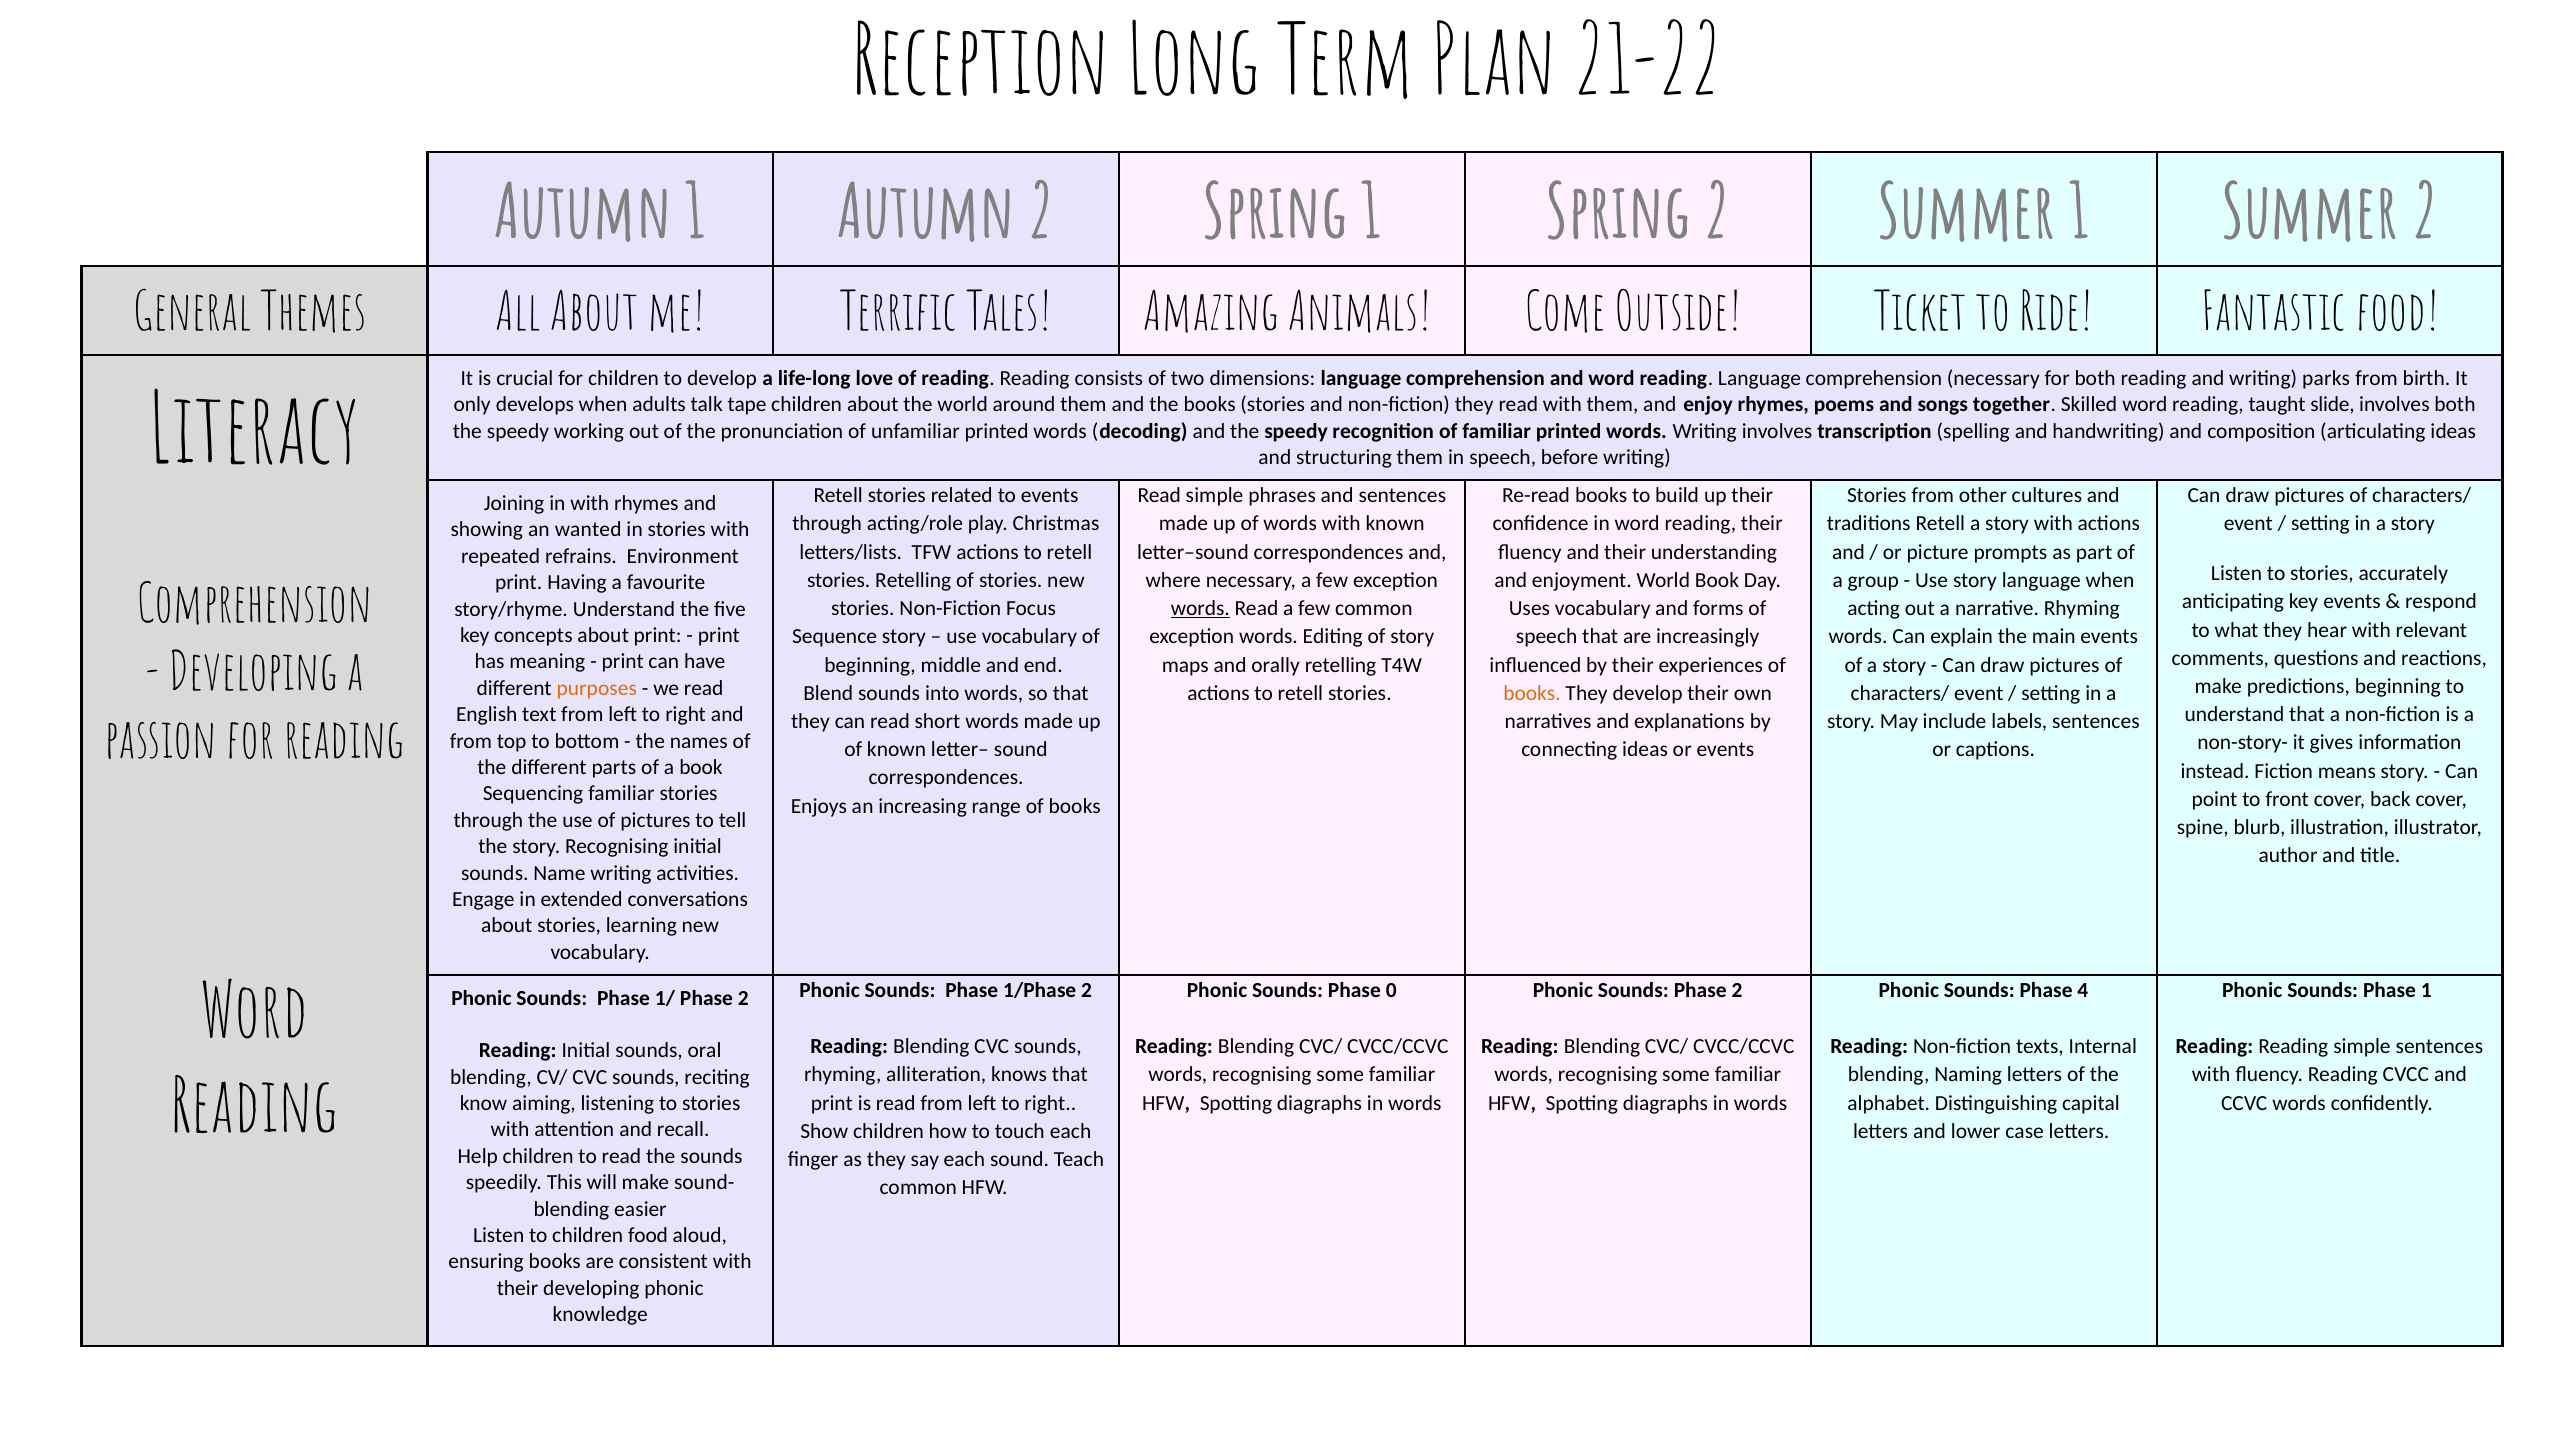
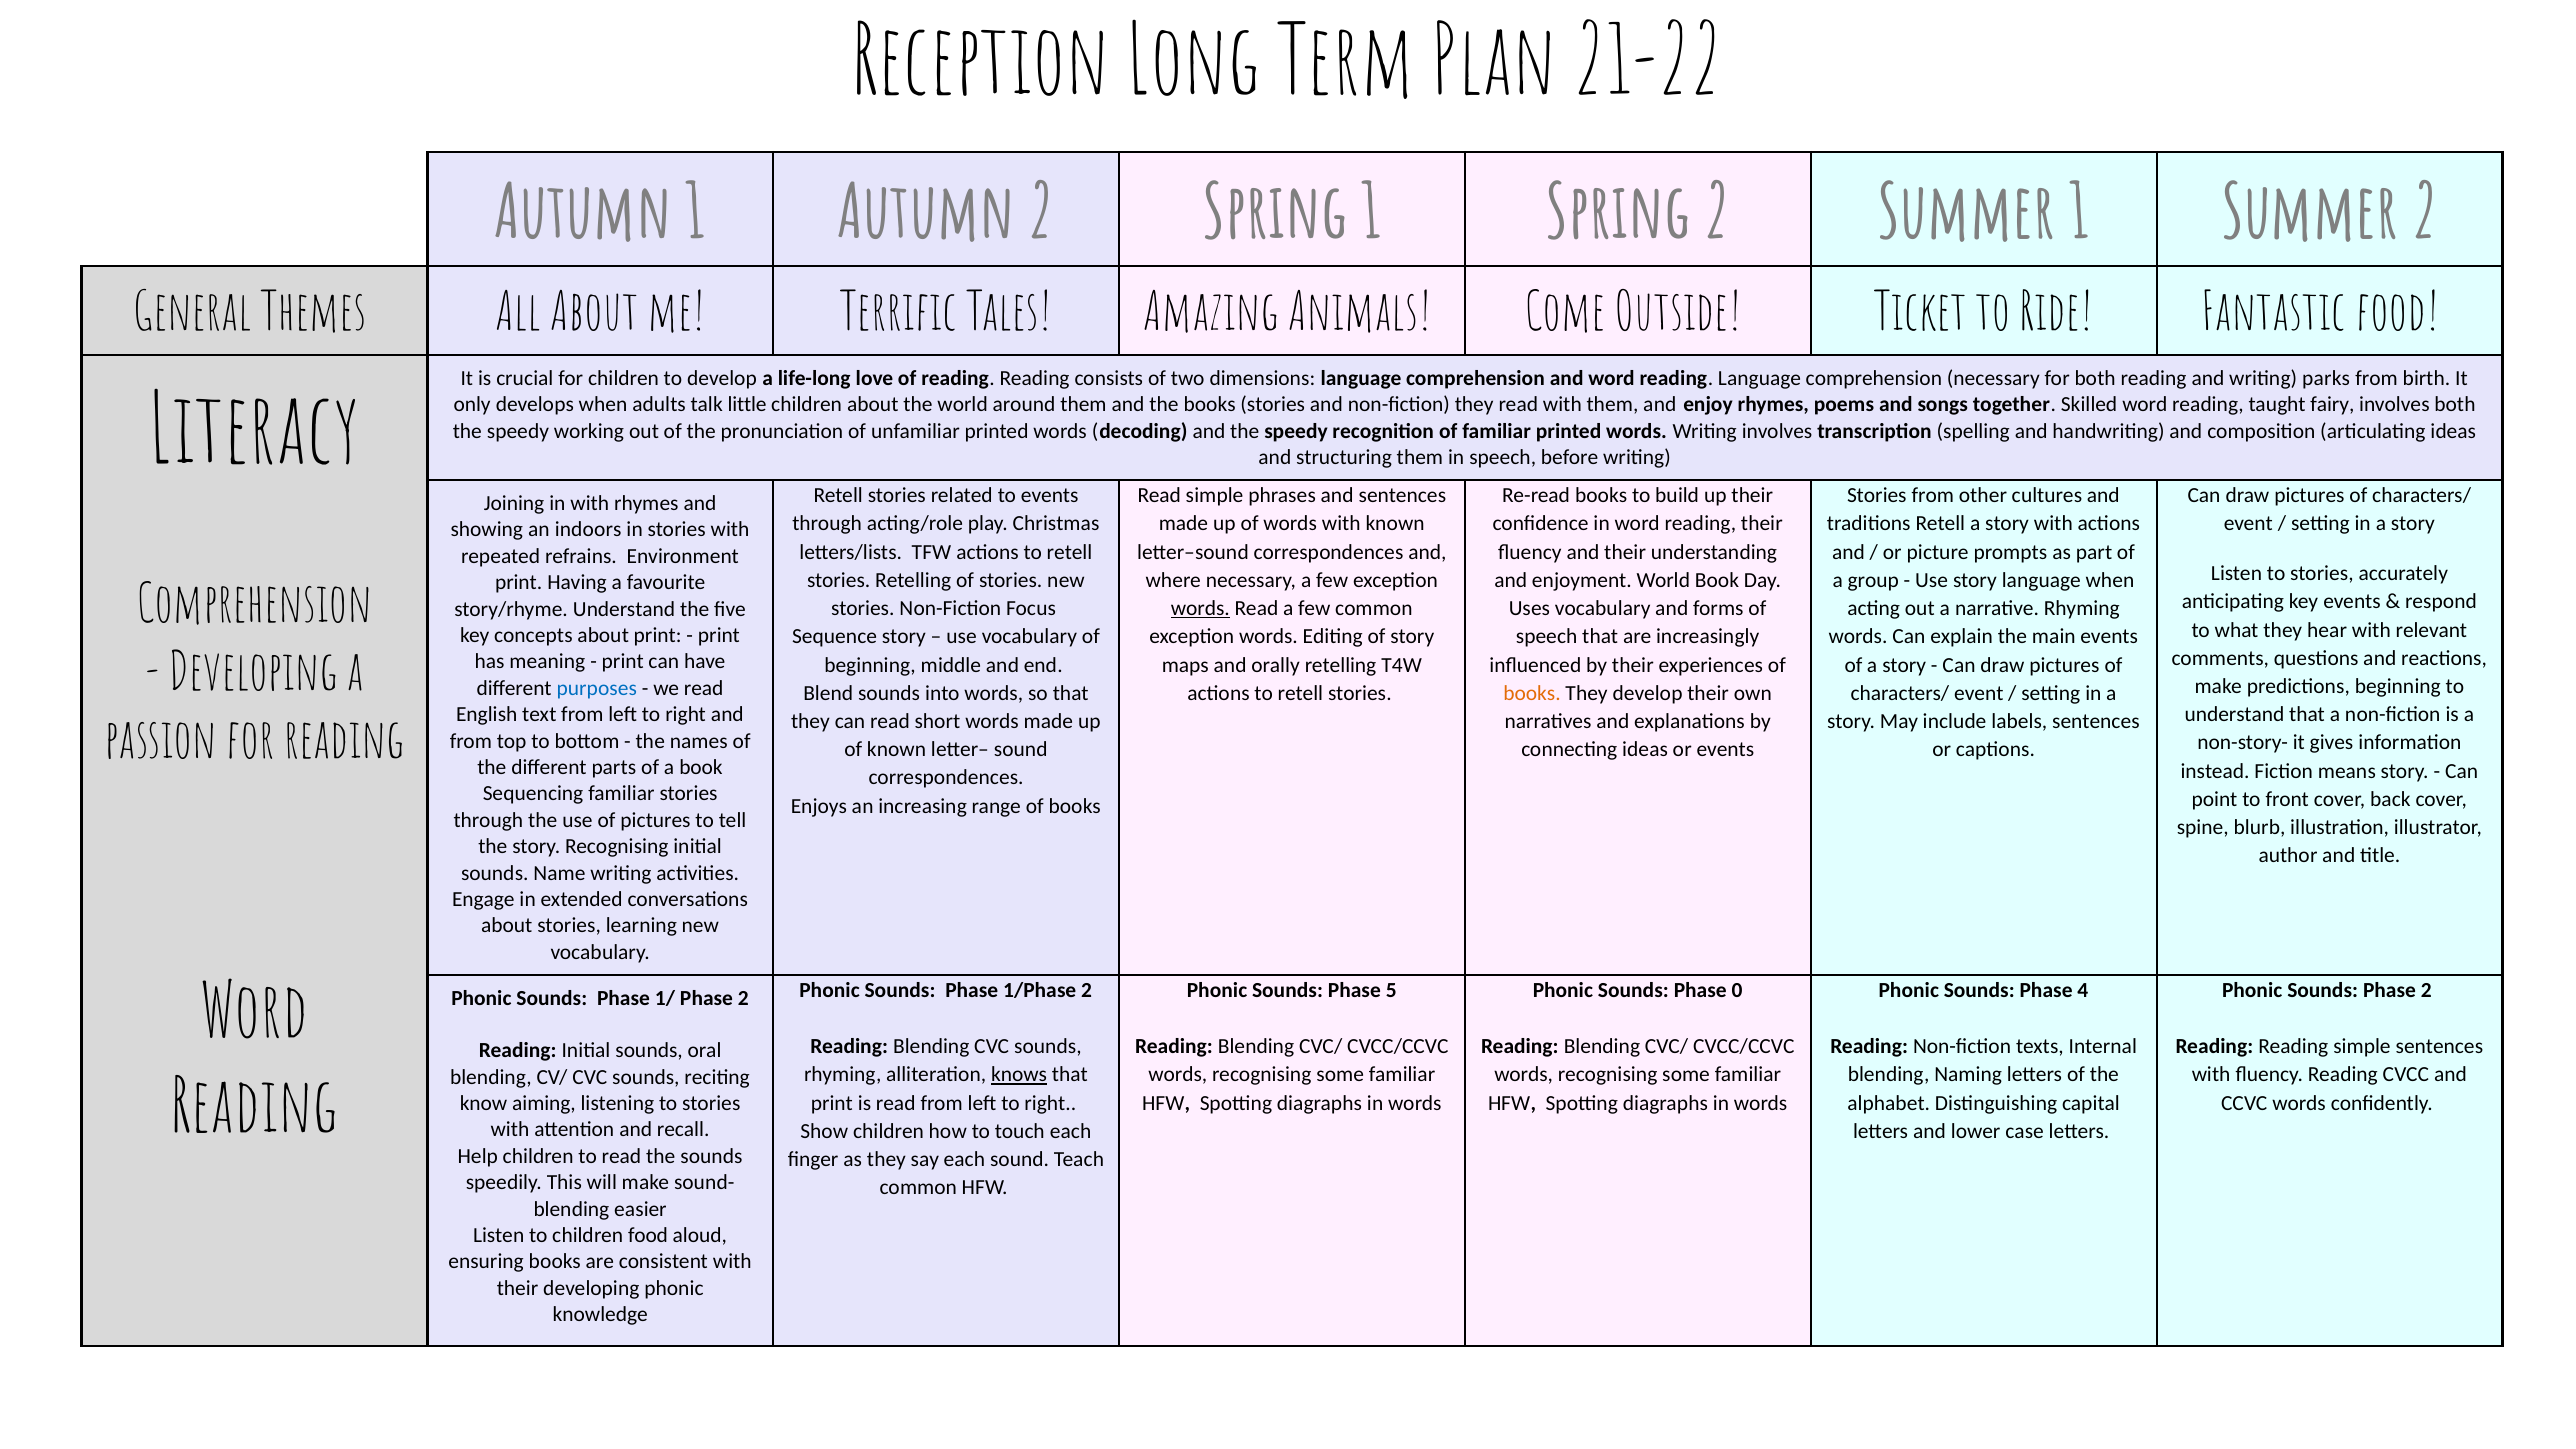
tape: tape -> little (747, 405)
slide: slide -> fairy (2332, 405)
wanted: wanted -> indoors (588, 530)
purposes colour: orange -> blue (597, 688)
0: 0 -> 5 (1391, 990)
Sounds Phase 2: 2 -> 0 (1737, 990)
Sounds Phase 1: 1 -> 2 (2426, 990)
knows underline: none -> present (1019, 1075)
